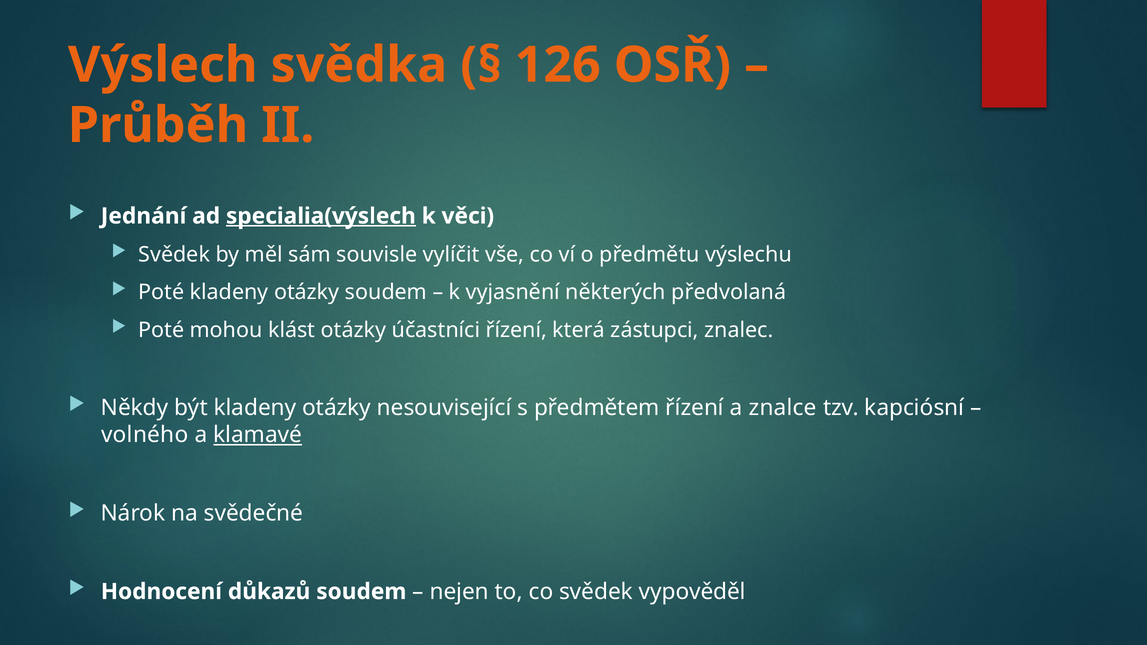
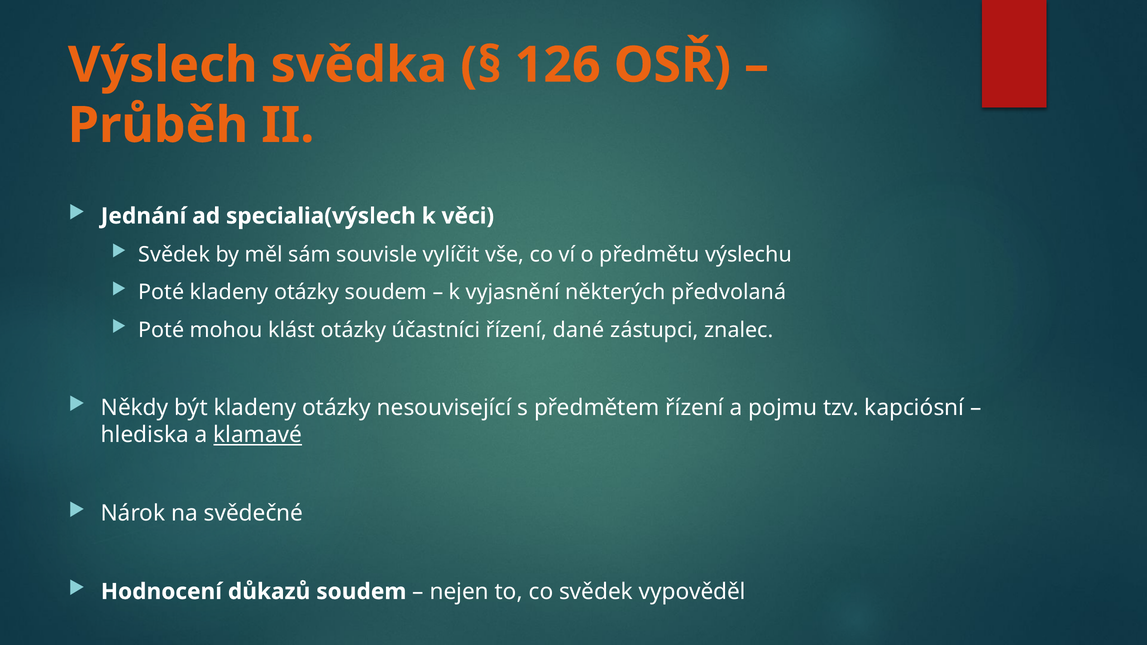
specialia(výslech underline: present -> none (321, 216)
která: která -> dané (579, 330)
znalce: znalce -> pojmu (783, 408)
volného: volného -> hlediska (145, 435)
